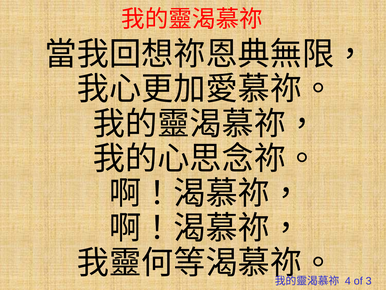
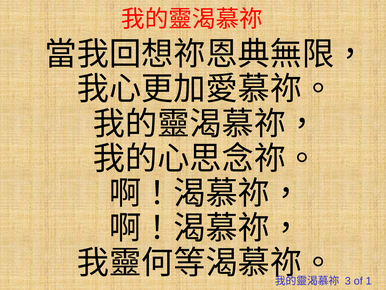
4: 4 -> 3 (348, 281)
3: 3 -> 1 (369, 281)
